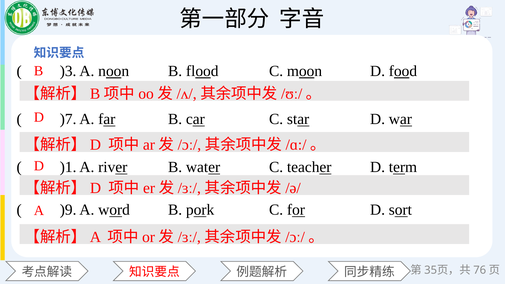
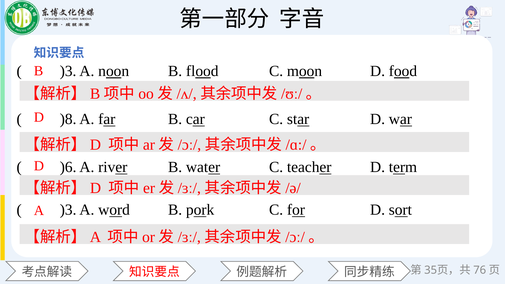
)7: )7 -> )8 (68, 119)
)1: )1 -> )6 (68, 167)
)9: )9 -> )3 (68, 210)
